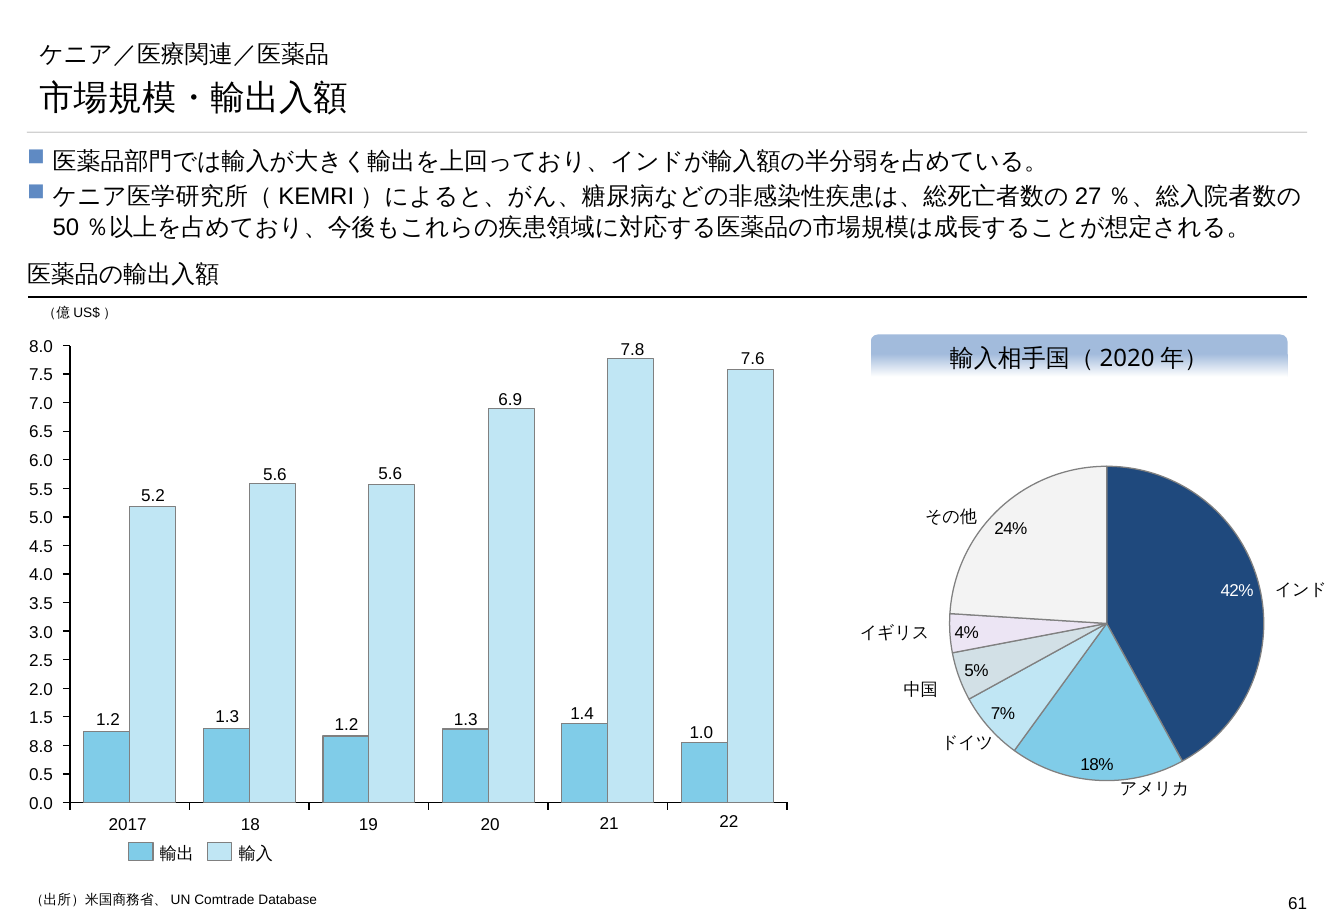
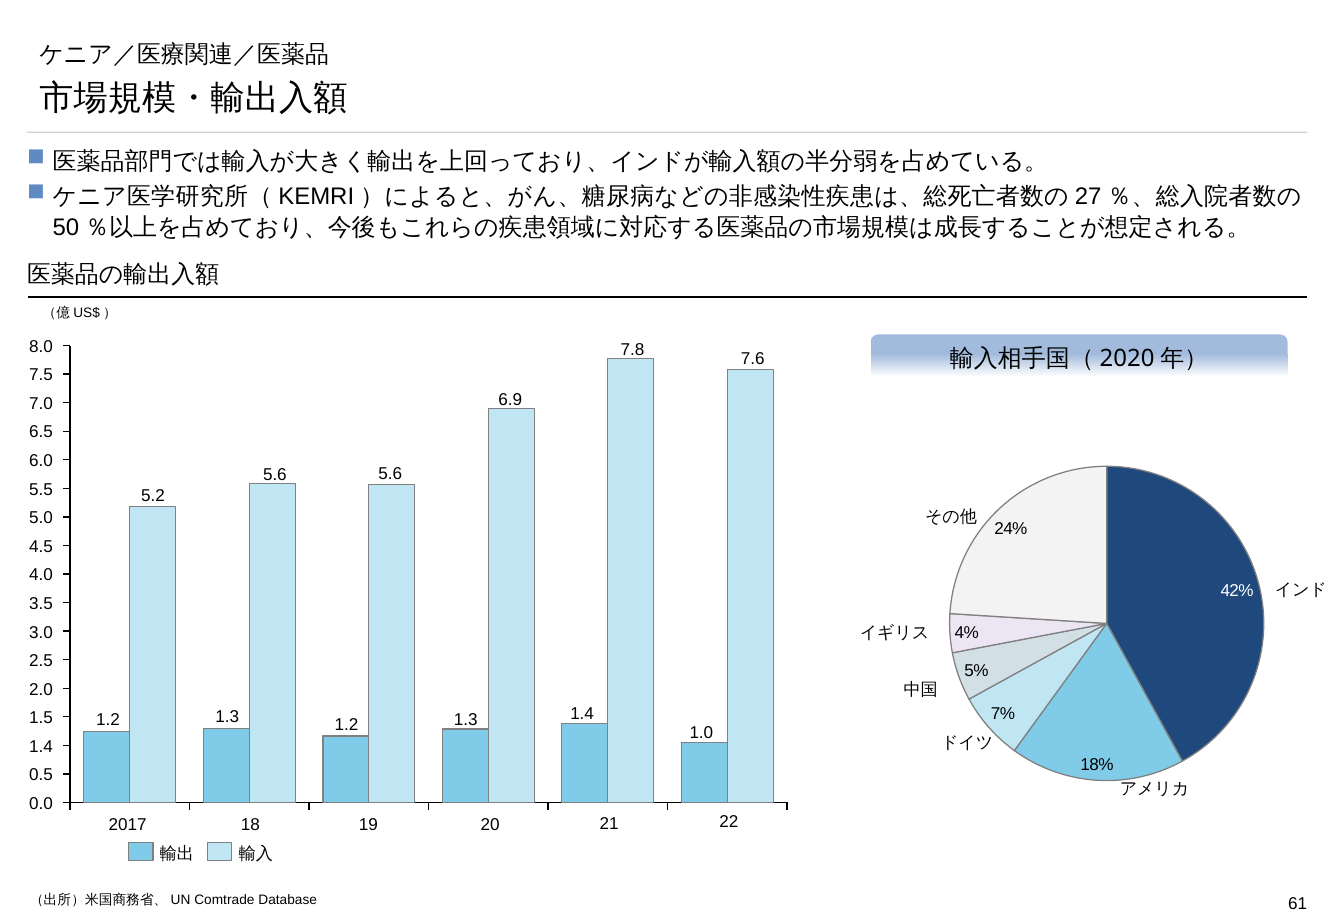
8.8: 8.8 -> 1.4 (41, 746)
